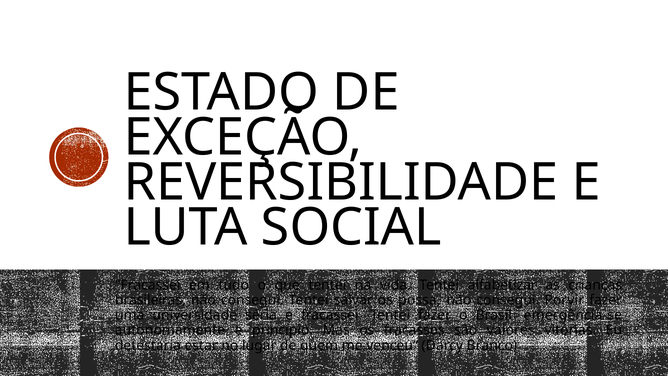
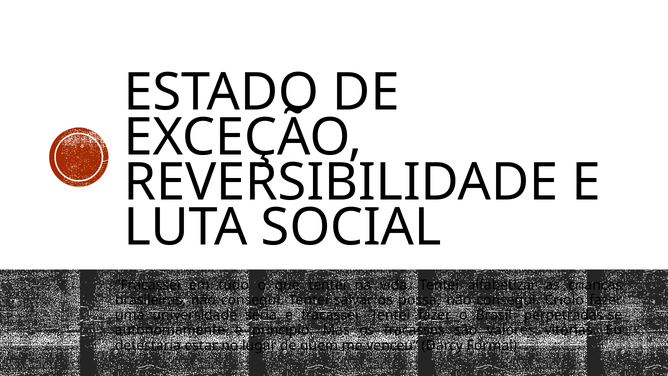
Porvir: Porvir -> Criolo (564, 300)
emergência-se: emergência-se -> perpetradas-se (573, 315)
Branco: Branco -> Formal (492, 345)
